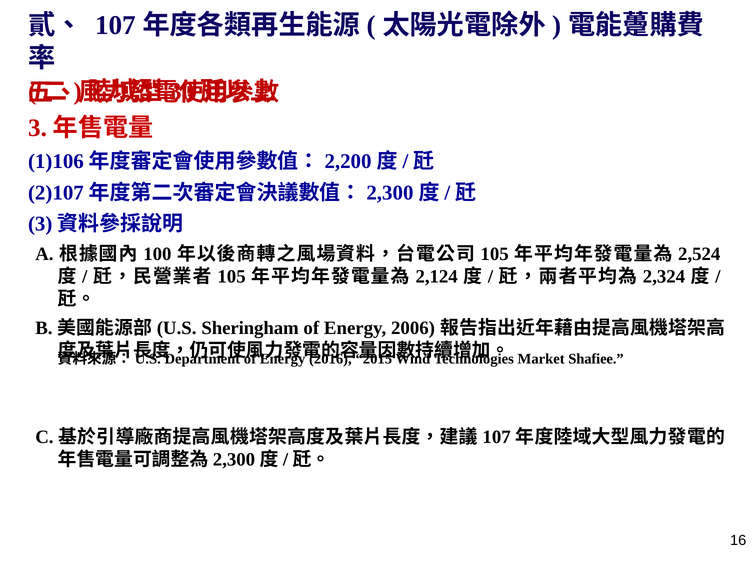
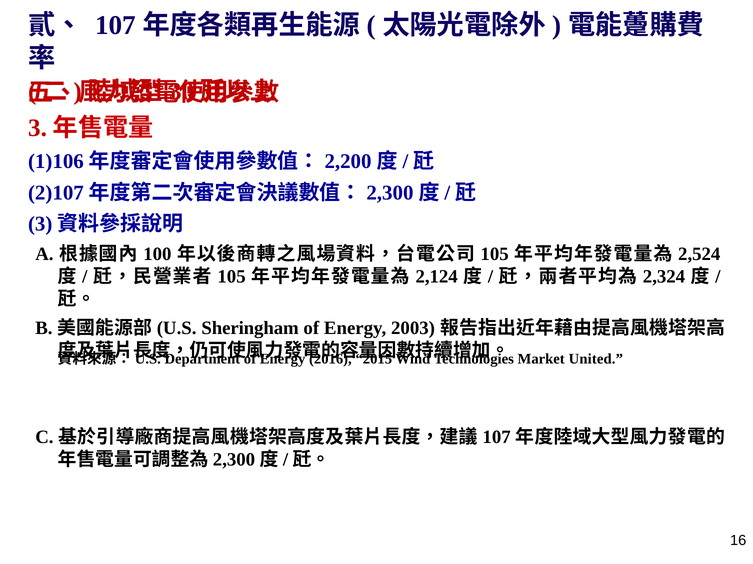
2006: 2006 -> 2003 (413, 328)
Shafiee: Shafiee -> United (596, 360)
